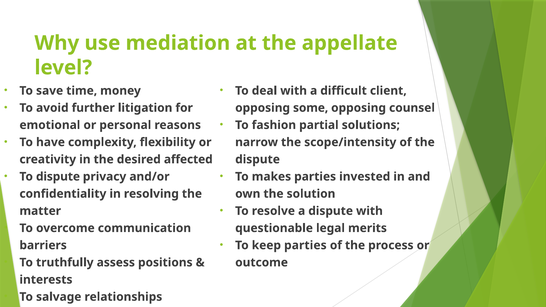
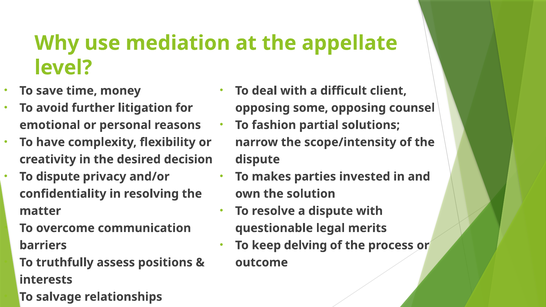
affected: affected -> decision (188, 159)
keep parties: parties -> delving (305, 245)
